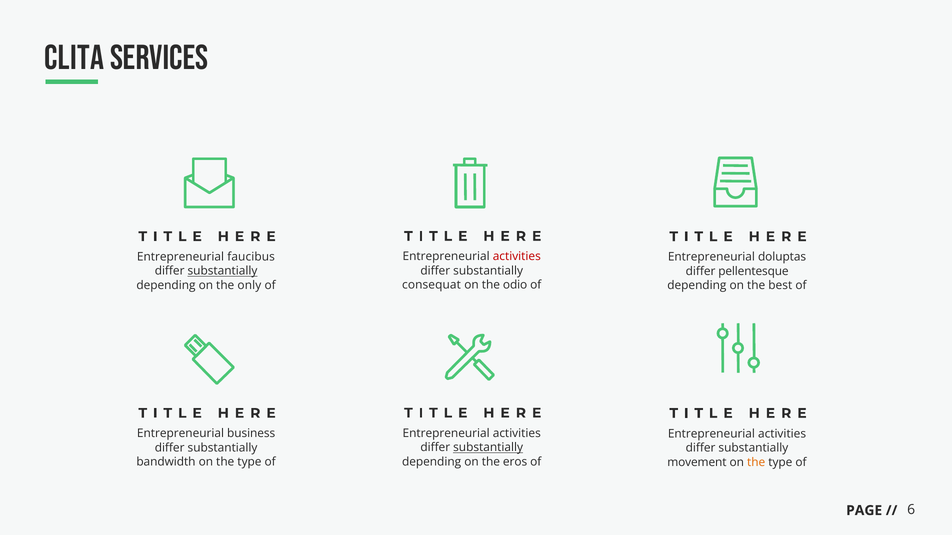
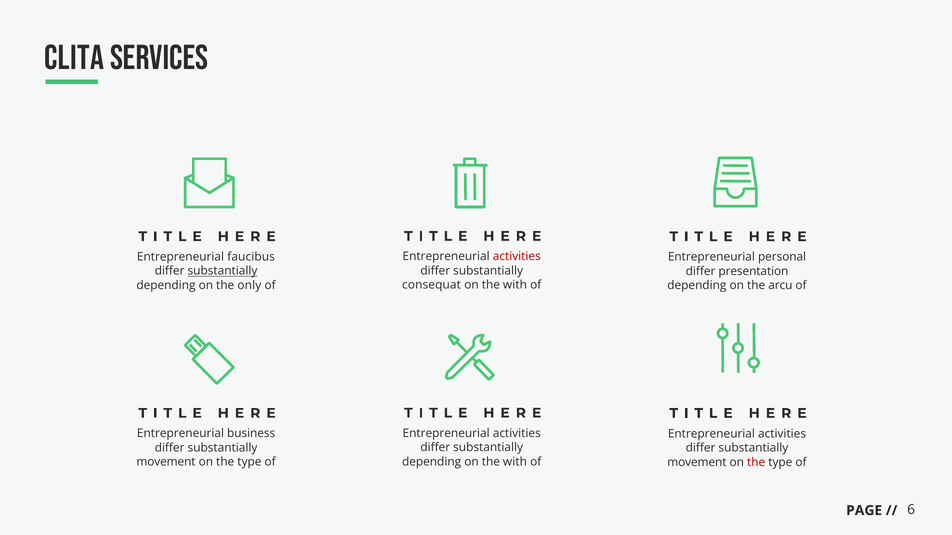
doluptas: doluptas -> personal (782, 257)
pellentesque: pellentesque -> presentation (753, 271)
odio: odio -> with (515, 285)
best: best -> arcu (780, 286)
substantially underline: present -> none (488, 448)
depending on the eros: eros -> with (515, 462)
bandwidth: bandwidth -> movement (166, 462)
the colour: orange -> red (756, 463)
